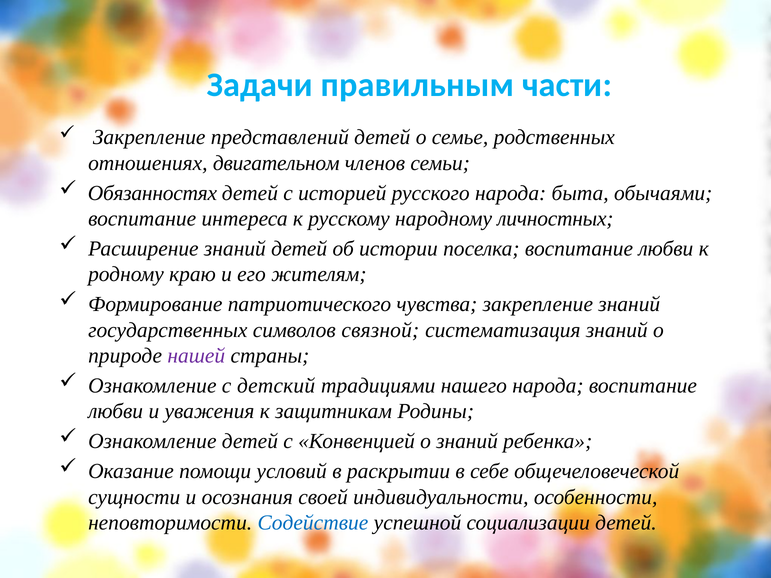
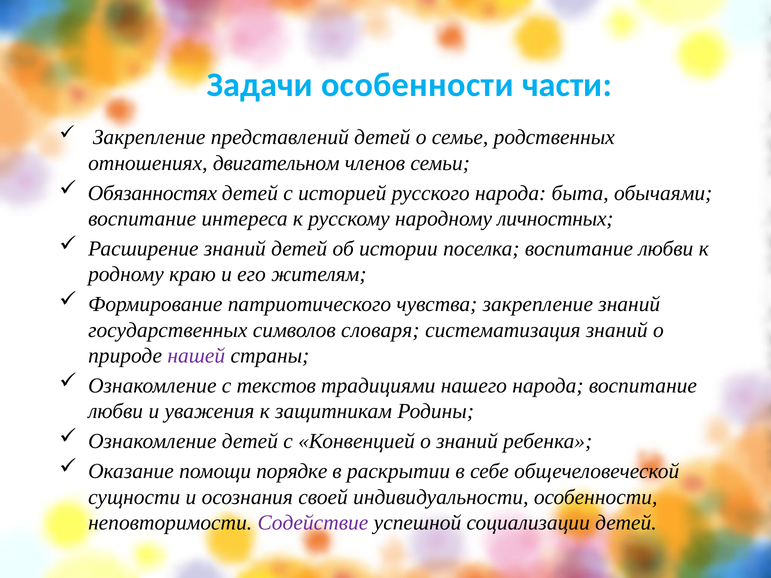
Задачи правильным: правильным -> особенности (417, 85)
связной: связной -> словаря (380, 330)
детский: детский -> текстов (276, 386)
условий: условий -> порядке (292, 472)
Содействие colour: blue -> purple (313, 523)
